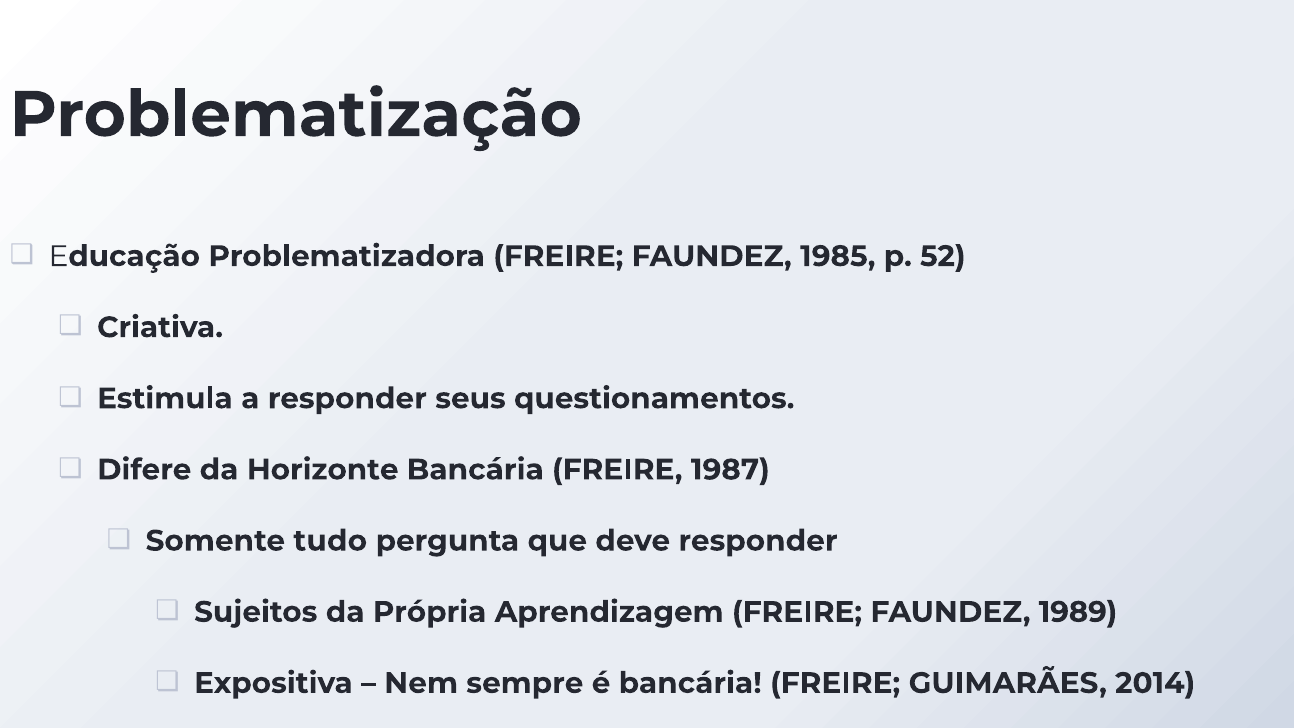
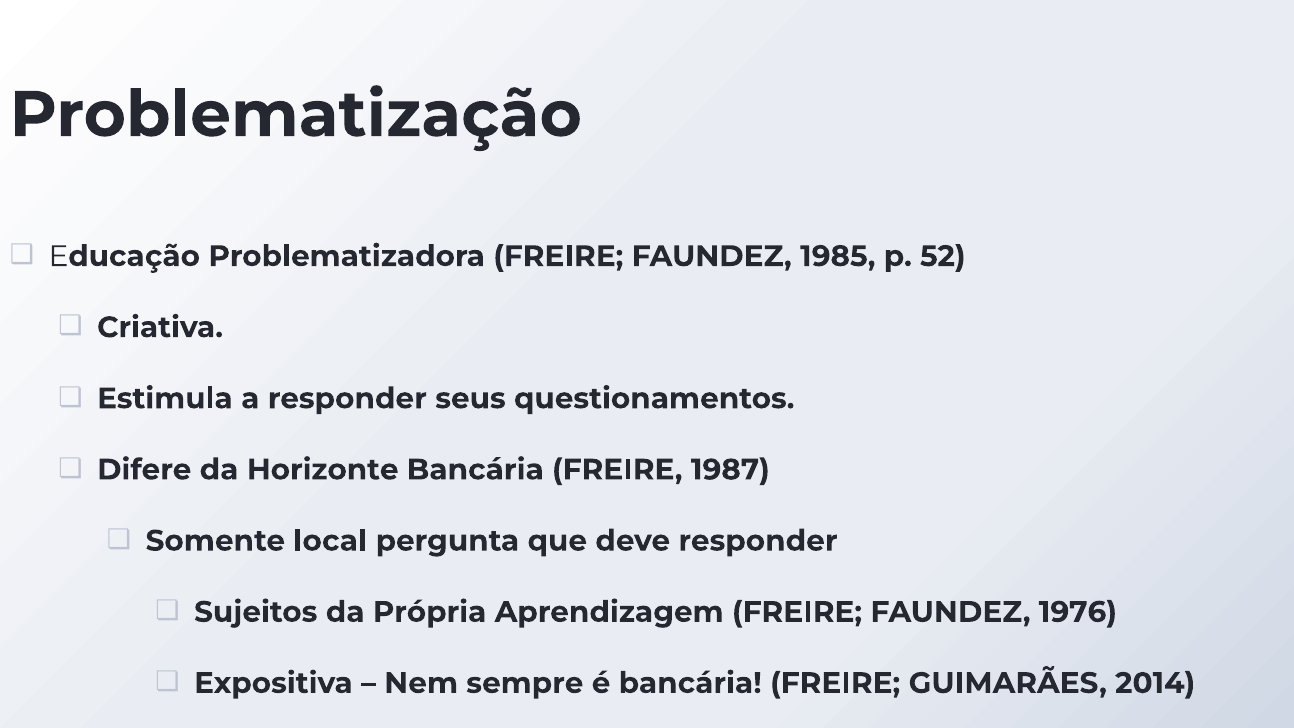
tudo: tudo -> local (330, 541)
1989: 1989 -> 1976 (1078, 612)
